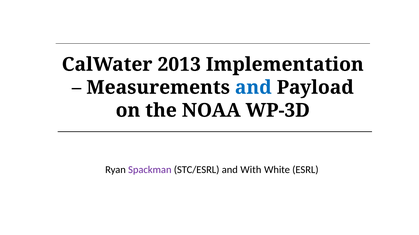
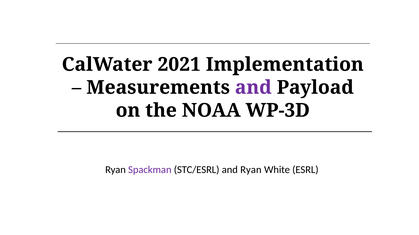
2013: 2013 -> 2021 (179, 65)
and colour: blue -> purple (253, 88)
and With: With -> Ryan (251, 170)
